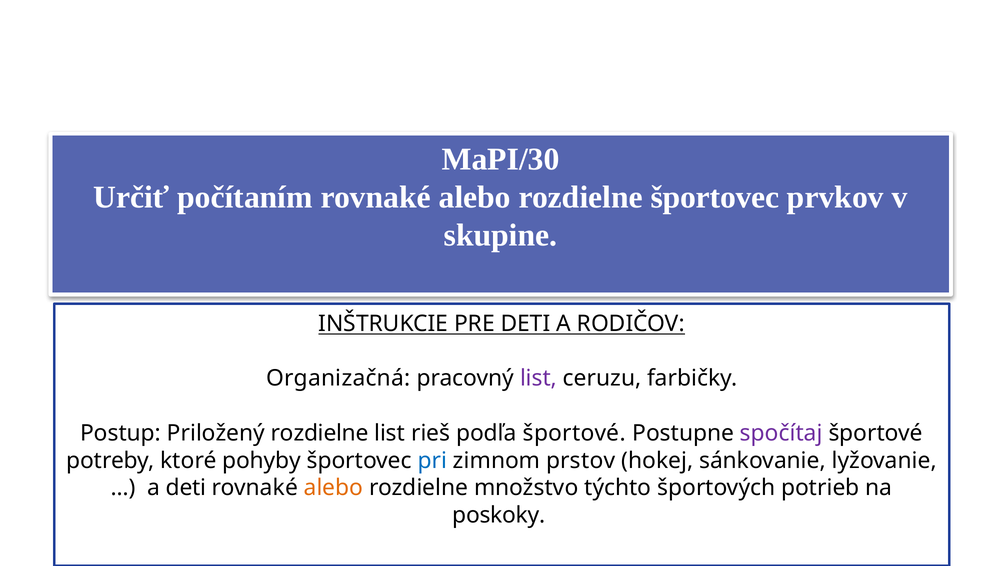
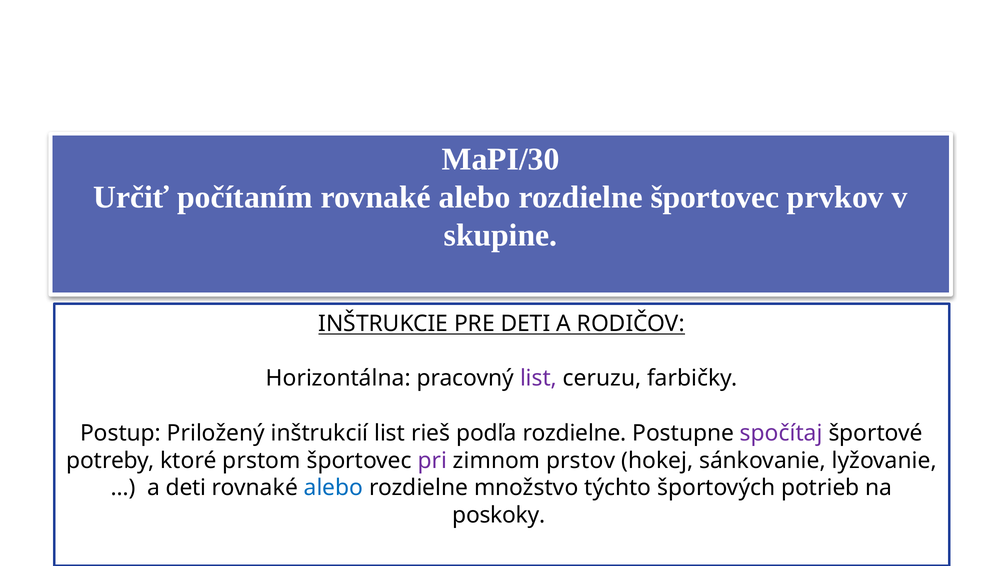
Organizačná: Organizačná -> Horizontálna (338, 379)
Priložený rozdielne: rozdielne -> inštrukcií (320, 433)
podľa športové: športové -> rozdielne (575, 433)
pohyby: pohyby -> prstom (262, 461)
pri colour: blue -> purple (432, 461)
alebo colour: orange -> blue (334, 488)
